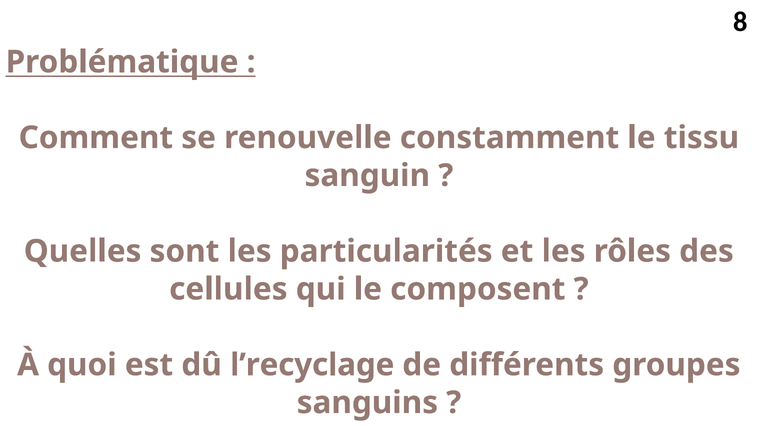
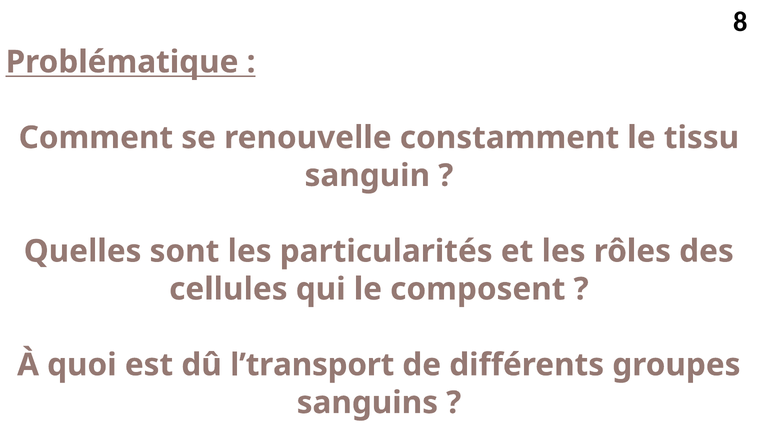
l’recyclage: l’recyclage -> l’transport (312, 365)
